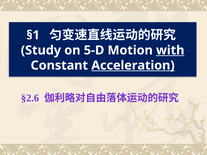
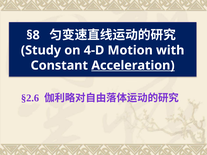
§1: §1 -> §8 (33, 35)
5-D: 5-D -> 4-D (94, 50)
with underline: present -> none (170, 50)
